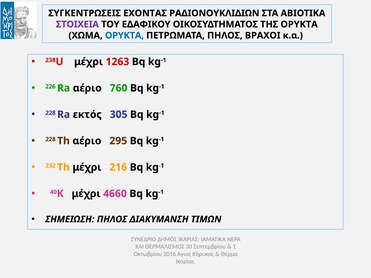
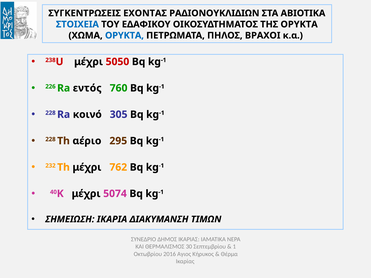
ΣΤΟΙΧΕΙΑ colour: purple -> blue (77, 24)
1263: 1263 -> 5050 (117, 62)
Ra αέριο: αέριο -> εντός (87, 88)
εκτός: εκτός -> κοινό (87, 115)
216: 216 -> 762 (118, 167)
4660: 4660 -> 5074 (115, 194)
ΣΗΜΕΙΩΣΗ ΠΗΛΟΣ: ΠΗΛΟΣ -> ΙΚΑΡΙΑ (112, 219)
